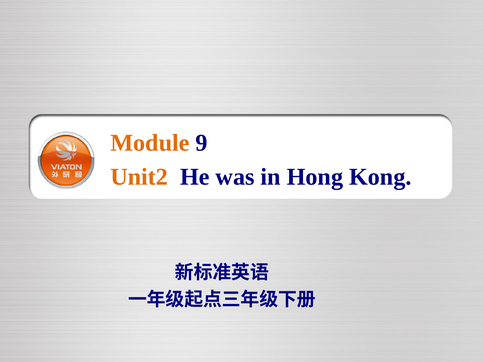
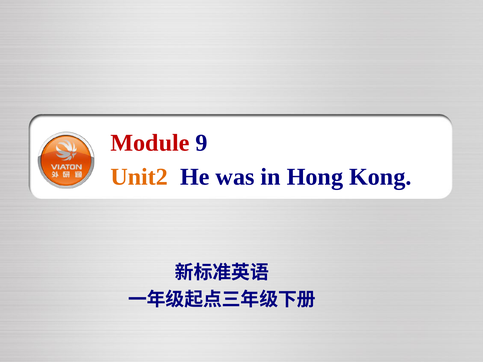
Module colour: orange -> red (150, 143)
